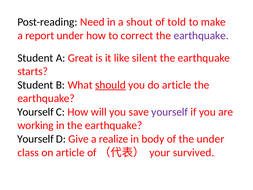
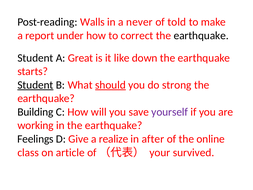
Need: Need -> Walls (92, 22)
shout: shout -> never (139, 22)
earthquake colour: purple -> black (201, 35)
silent: silent -> down (145, 58)
Student underline: none -> present (35, 85)
do article: article -> strong (177, 85)
Yourself: Yourself -> Building (35, 112)
Yourself: Yourself -> Feelings (35, 139)
body: body -> after (153, 139)
the under: under -> online (211, 139)
